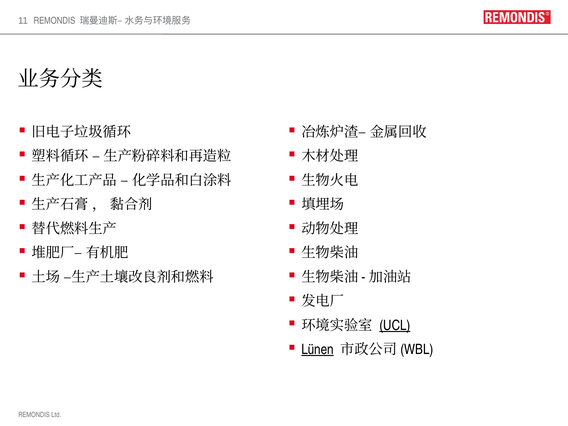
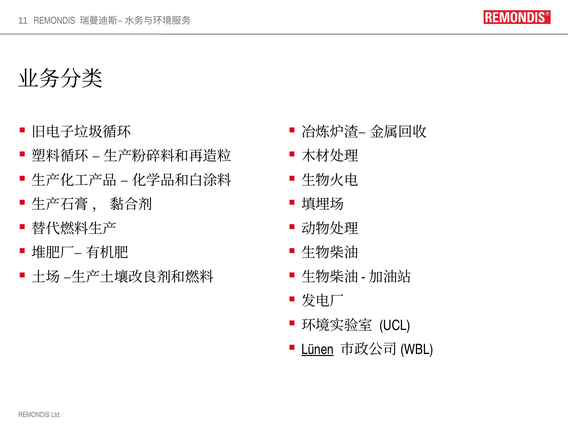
UCL underline: present -> none (395, 325)
